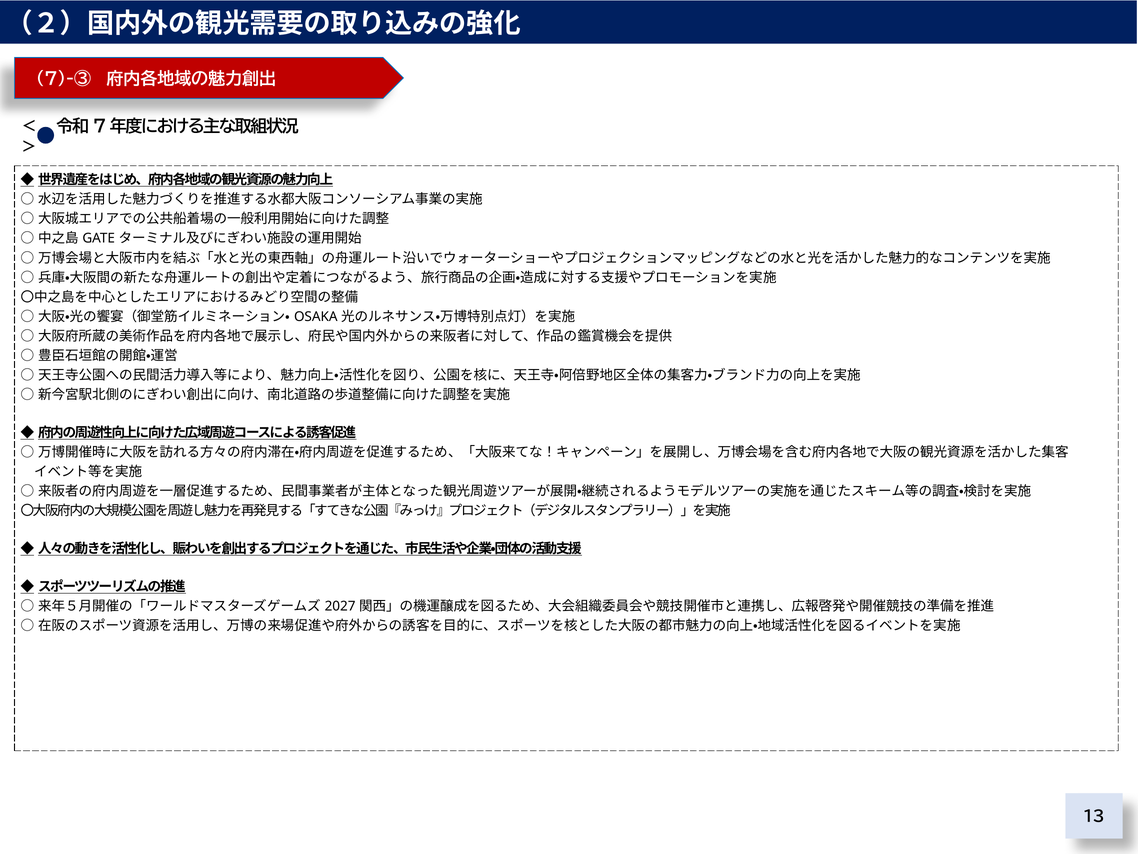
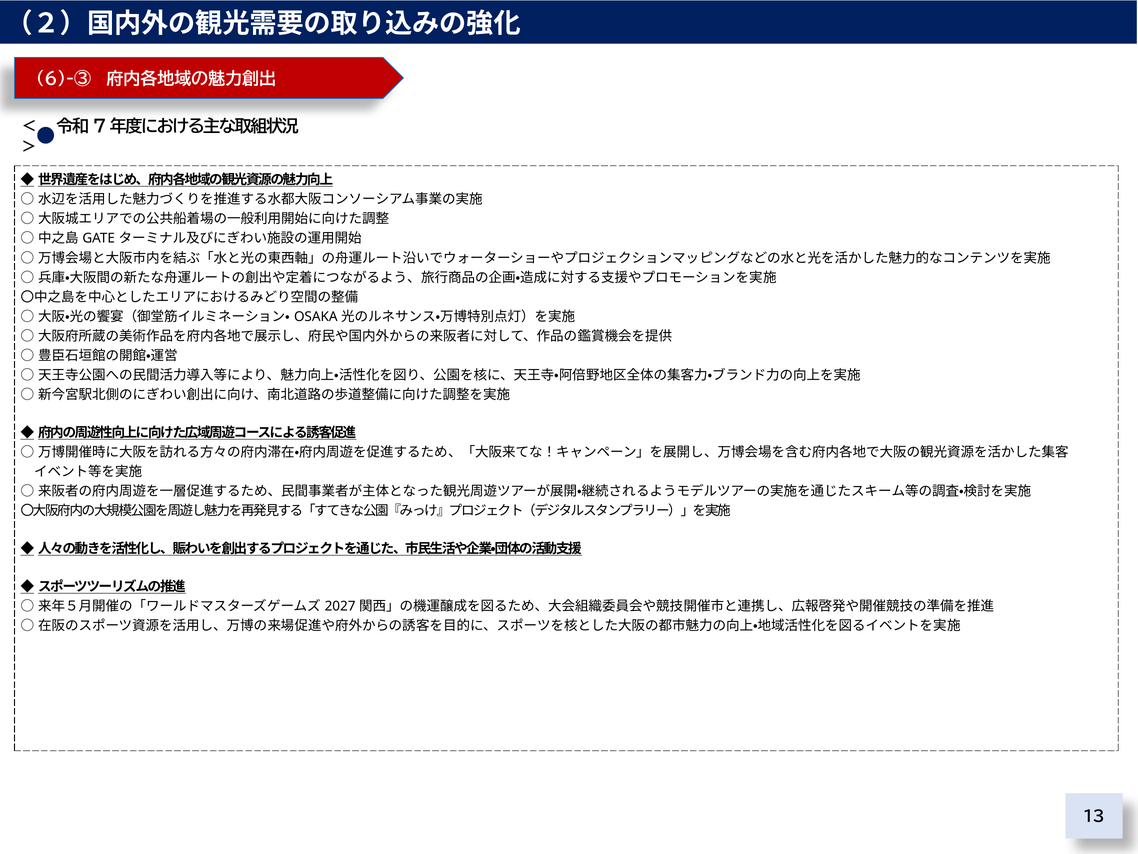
7)-③: 7)-③ -> 6)-③ (63, 79)
